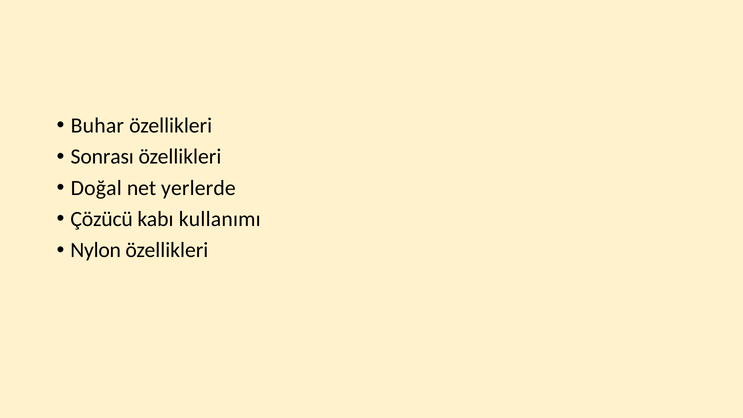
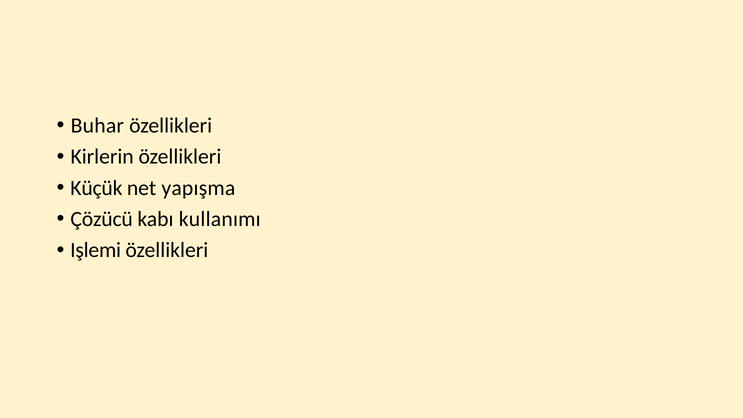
Sonrası: Sonrası -> Kirlerin (102, 157)
Doğal: Doğal -> Küçük (96, 188)
yerlerde: yerlerde -> yapışma (198, 188)
Nylon: Nylon -> Işlemi (96, 250)
